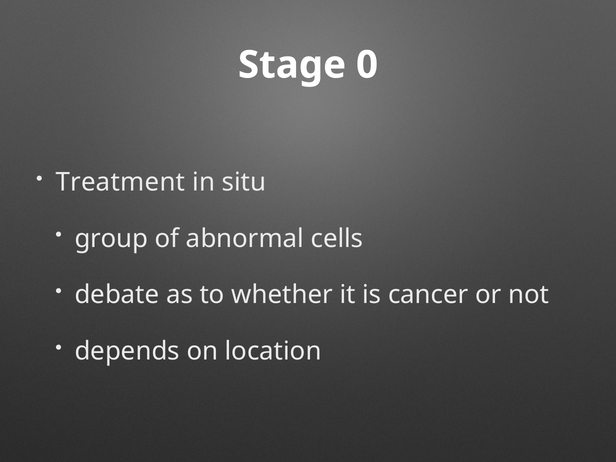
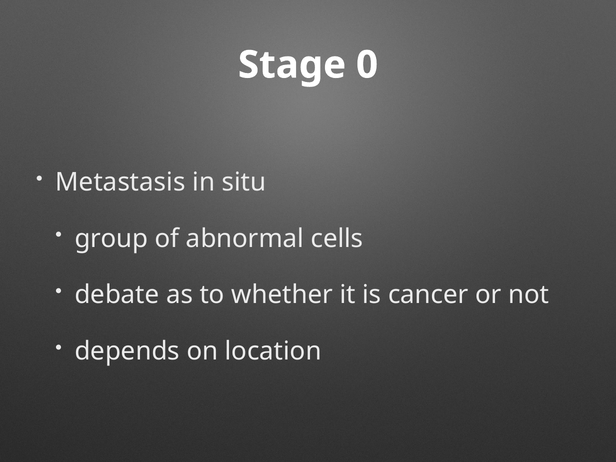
Treatment: Treatment -> Metastasis (120, 182)
